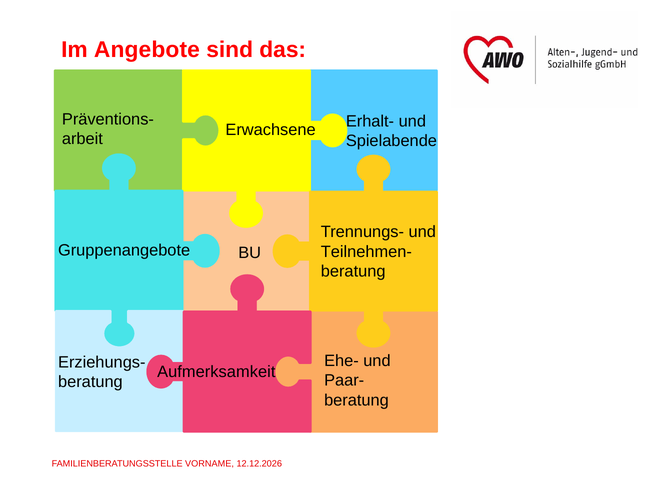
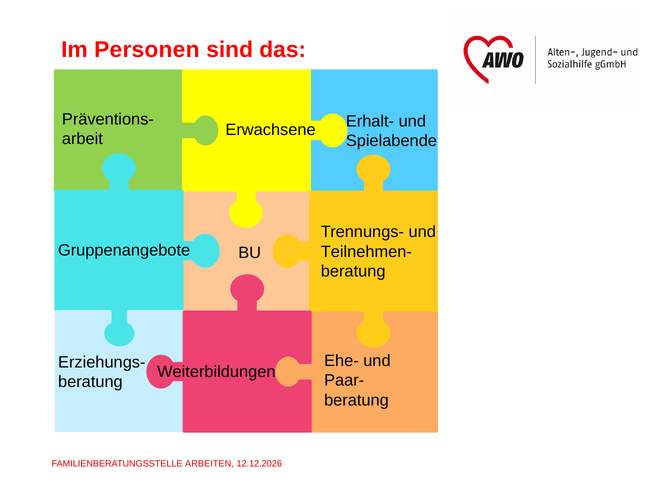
Angebote: Angebote -> Personen (147, 50)
Aufmerksamkeit: Aufmerksamkeit -> Weiterbildungen (216, 372)
VORNAME: VORNAME -> ARBEITEN (210, 464)
